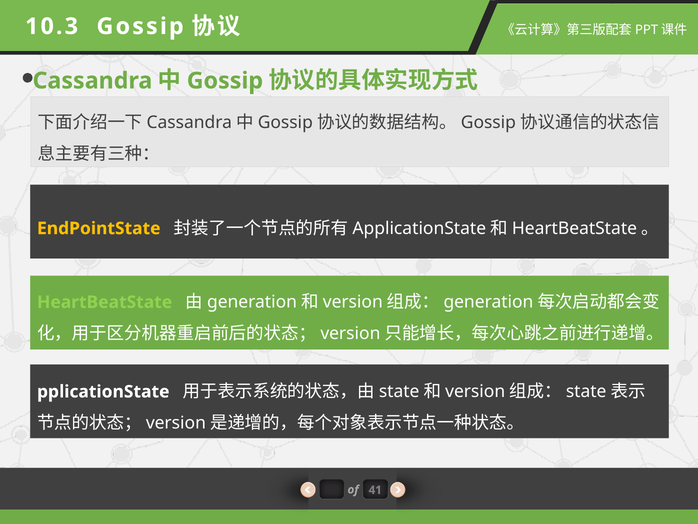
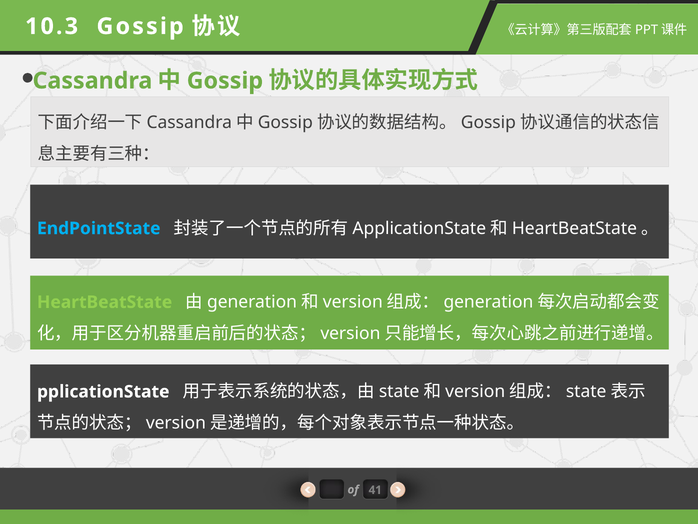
EndPointState colour: yellow -> light blue (99, 228)
